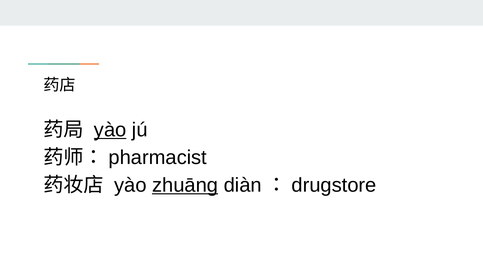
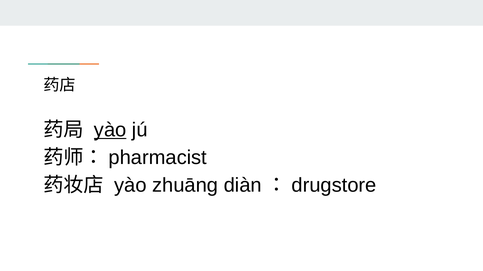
zhuāng underline: present -> none (185, 186)
